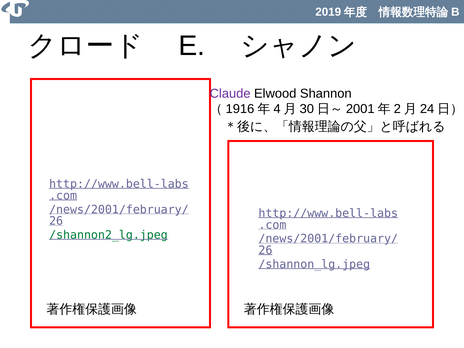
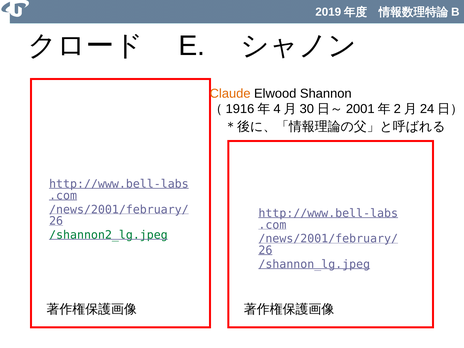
Claude colour: purple -> orange (230, 94)
